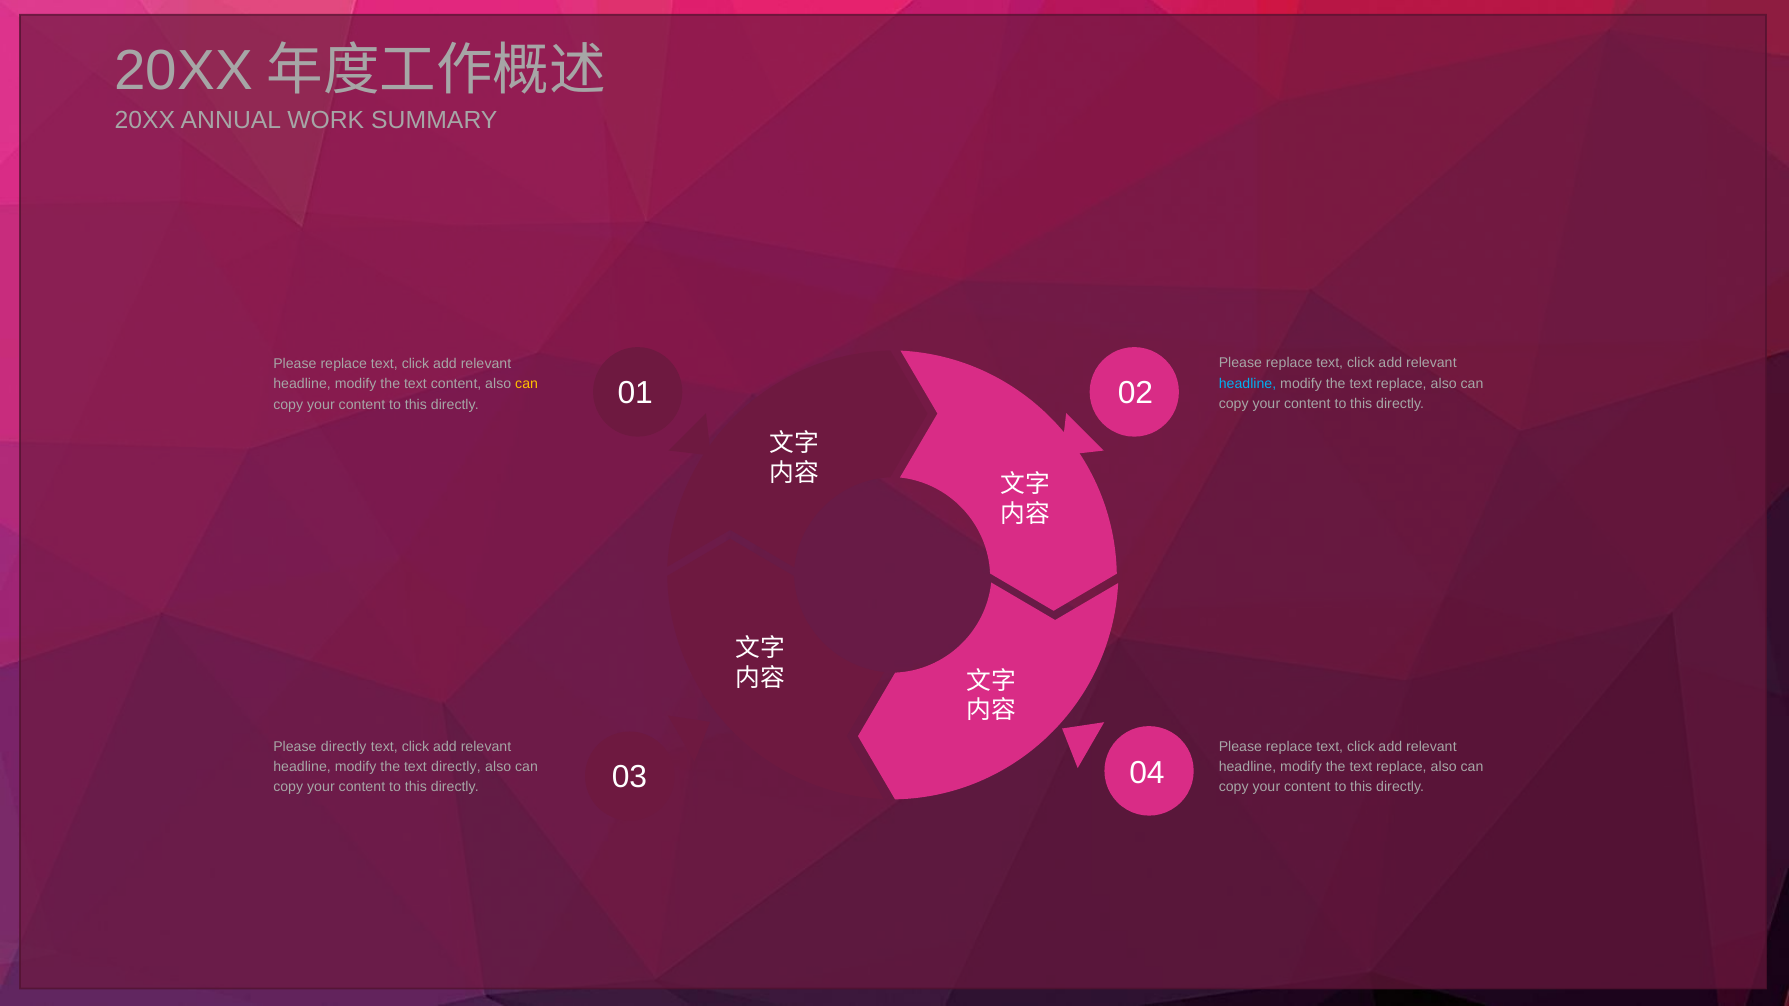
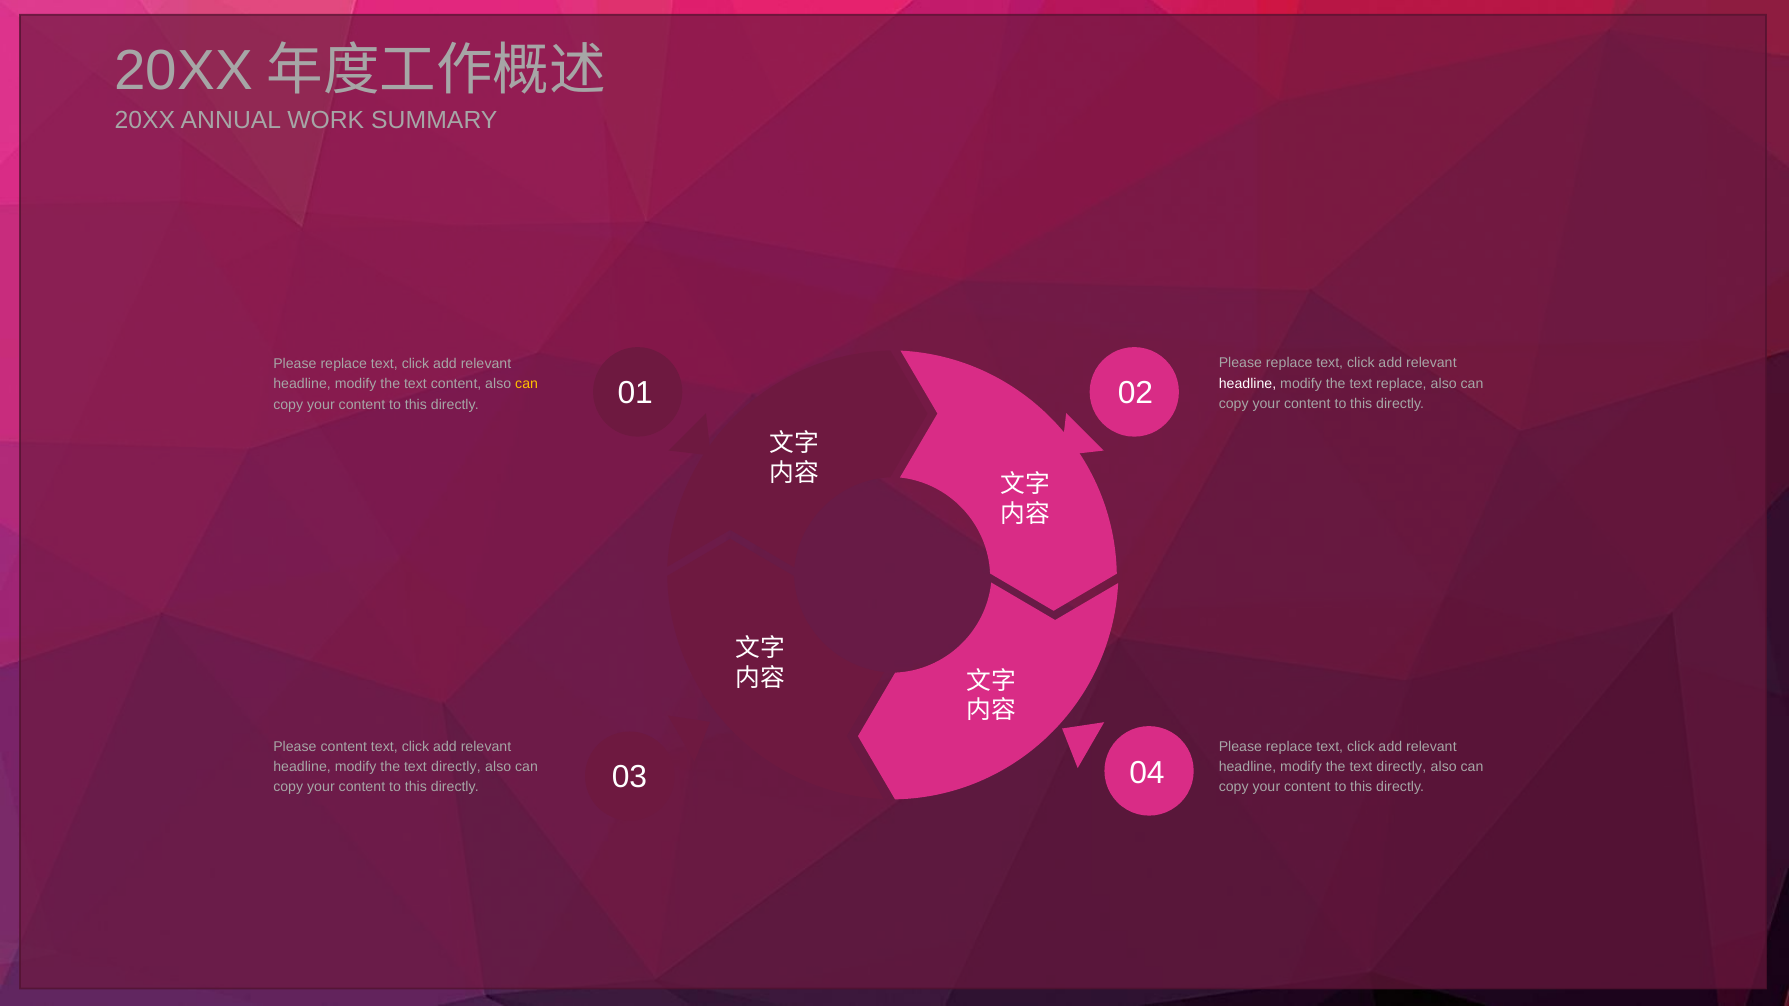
headline colour: light blue -> white (1247, 384)
Please directly: directly -> content (344, 747)
replace: replace -> directly (1401, 767)
